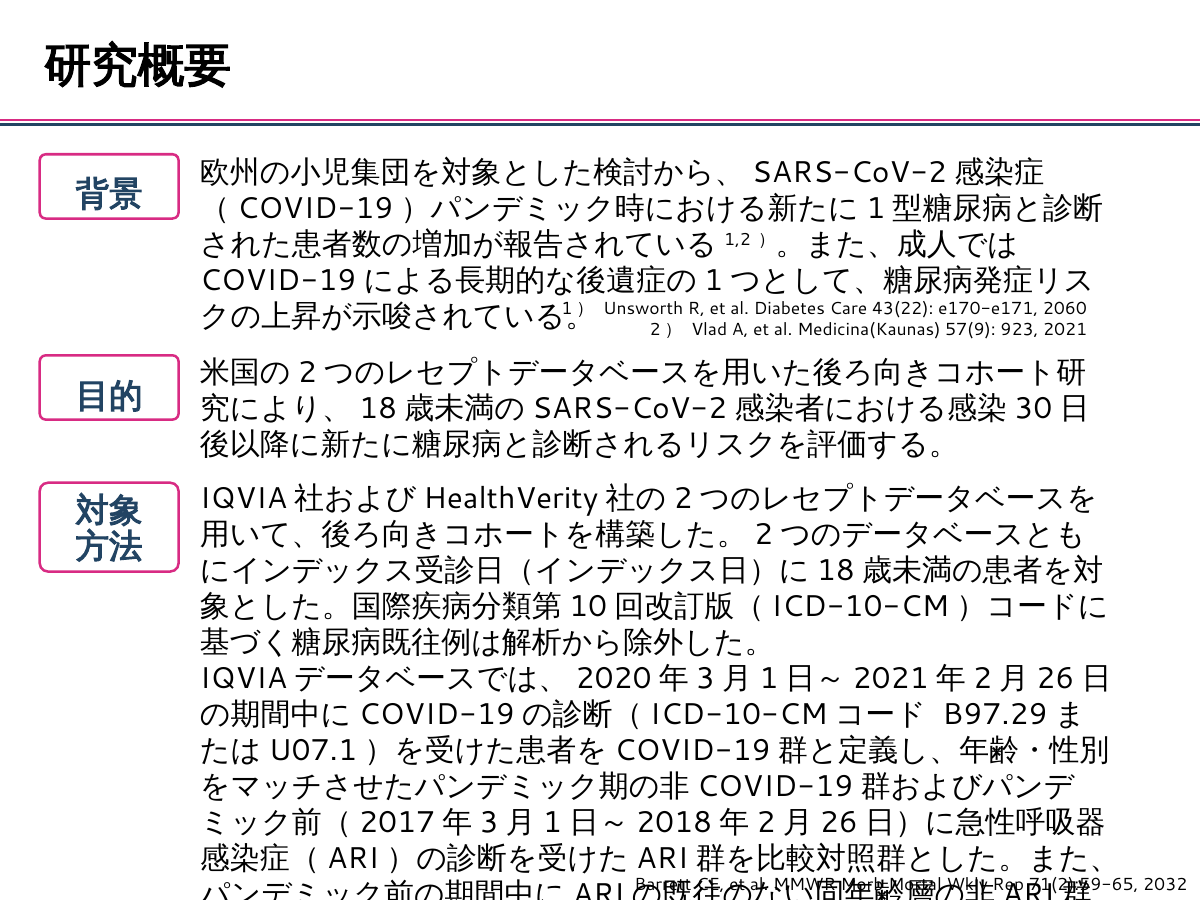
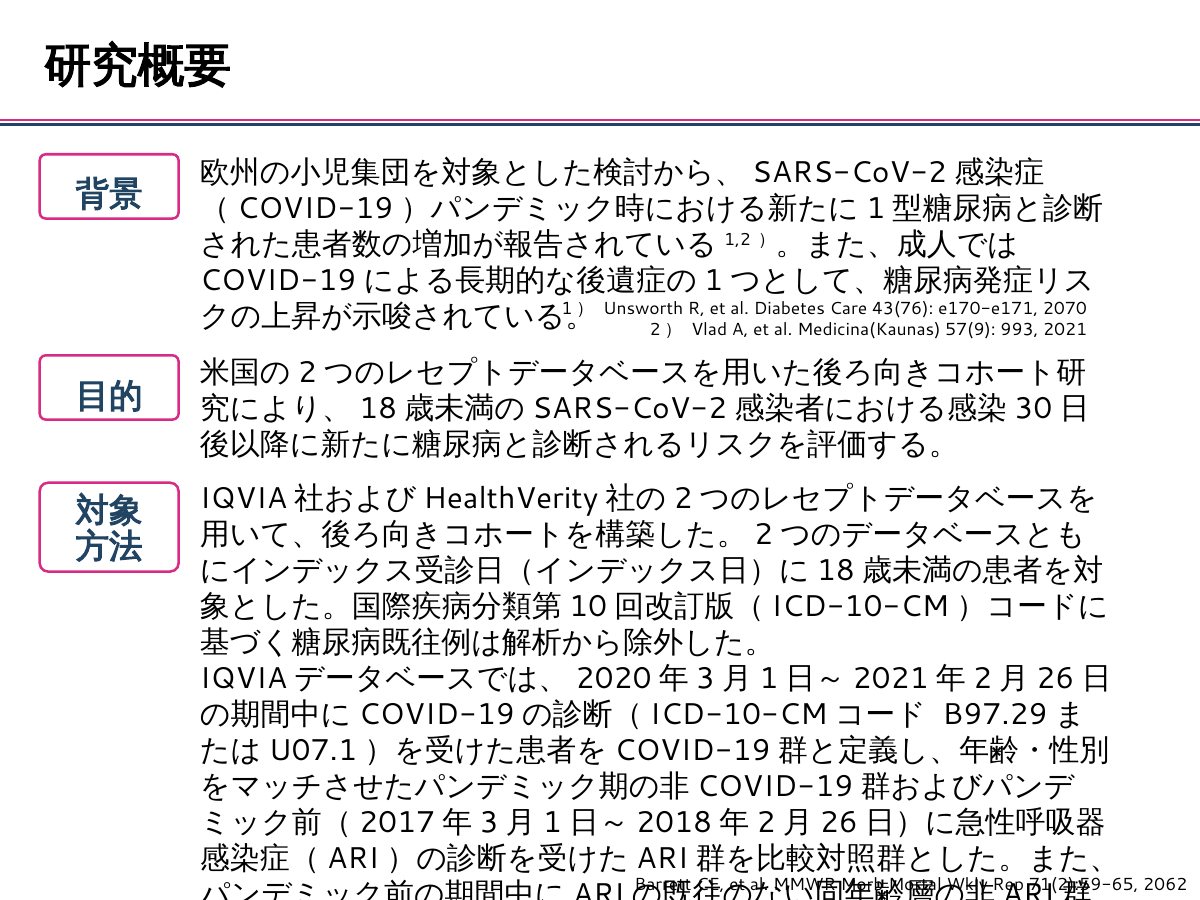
43(22: 43(22 -> 43(76 (903, 309)
2060: 2060 -> 2070 (1065, 309)
923: 923 -> 993 (1019, 330)
2032: 2032 -> 2062 (1165, 885)
